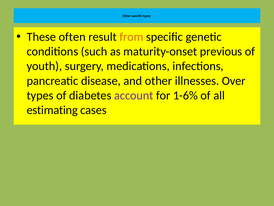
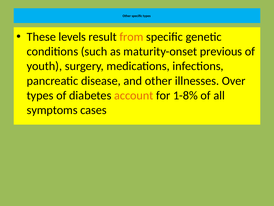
often: often -> levels (72, 37)
account colour: purple -> orange (134, 95)
1-6%: 1-6% -> 1-8% (185, 95)
estimating: estimating -> symptoms (52, 110)
